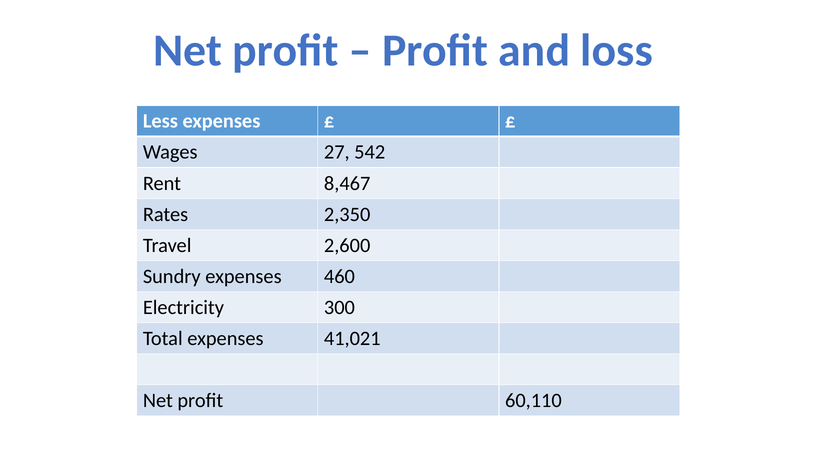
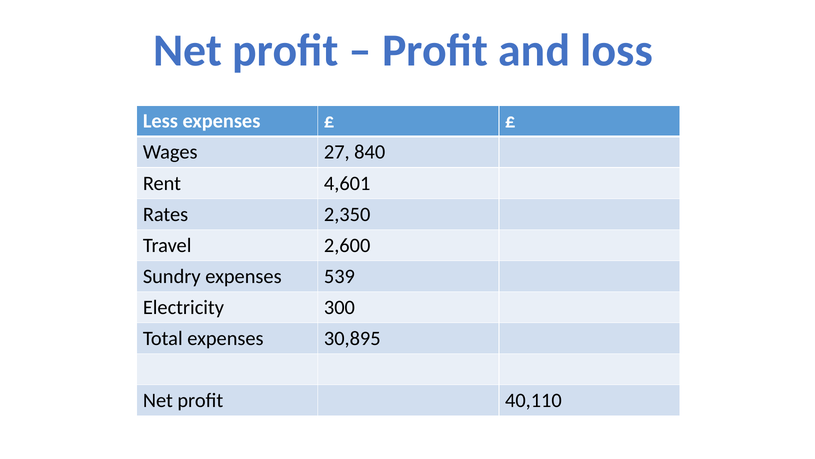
542: 542 -> 840 (370, 152)
8,467: 8,467 -> 4,601 (347, 183)
460: 460 -> 539 (339, 276)
41,021: 41,021 -> 30,895 (352, 338)
60,110: 60,110 -> 40,110 (533, 400)
